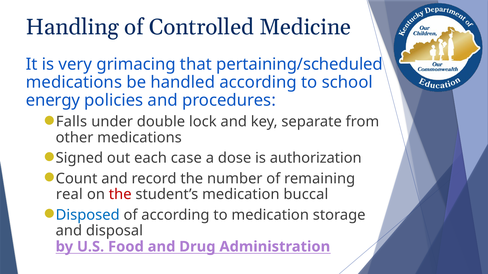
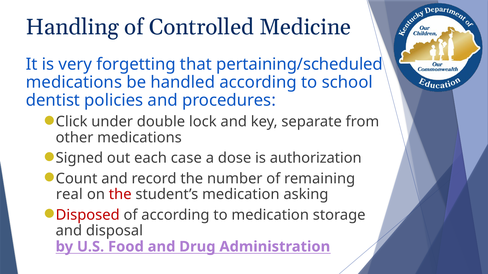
grimacing: grimacing -> forgetting (136, 64)
energy: energy -> dentist (53, 101)
Falls: Falls -> Click (72, 122)
buccal: buccal -> asking (306, 195)
Disposed colour: blue -> red (88, 215)
